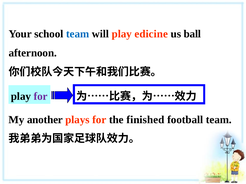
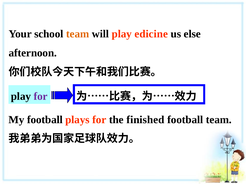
team colour: blue -> orange (78, 34)
ball: ball -> else (192, 34)
My another: another -> football (45, 120)
